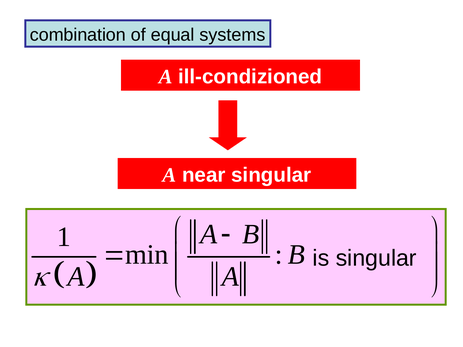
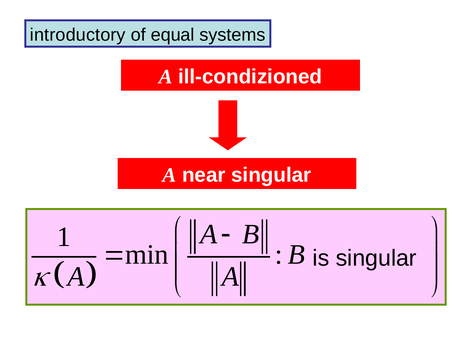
combination: combination -> introductory (78, 35)
